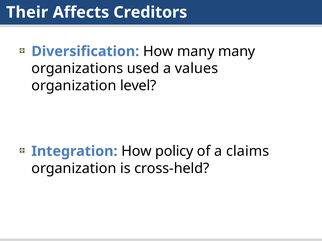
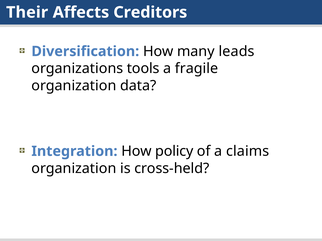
many many: many -> leads (237, 51)
used: used -> tools (143, 69)
values: values -> fragile (197, 69)
level: level -> data (138, 86)
